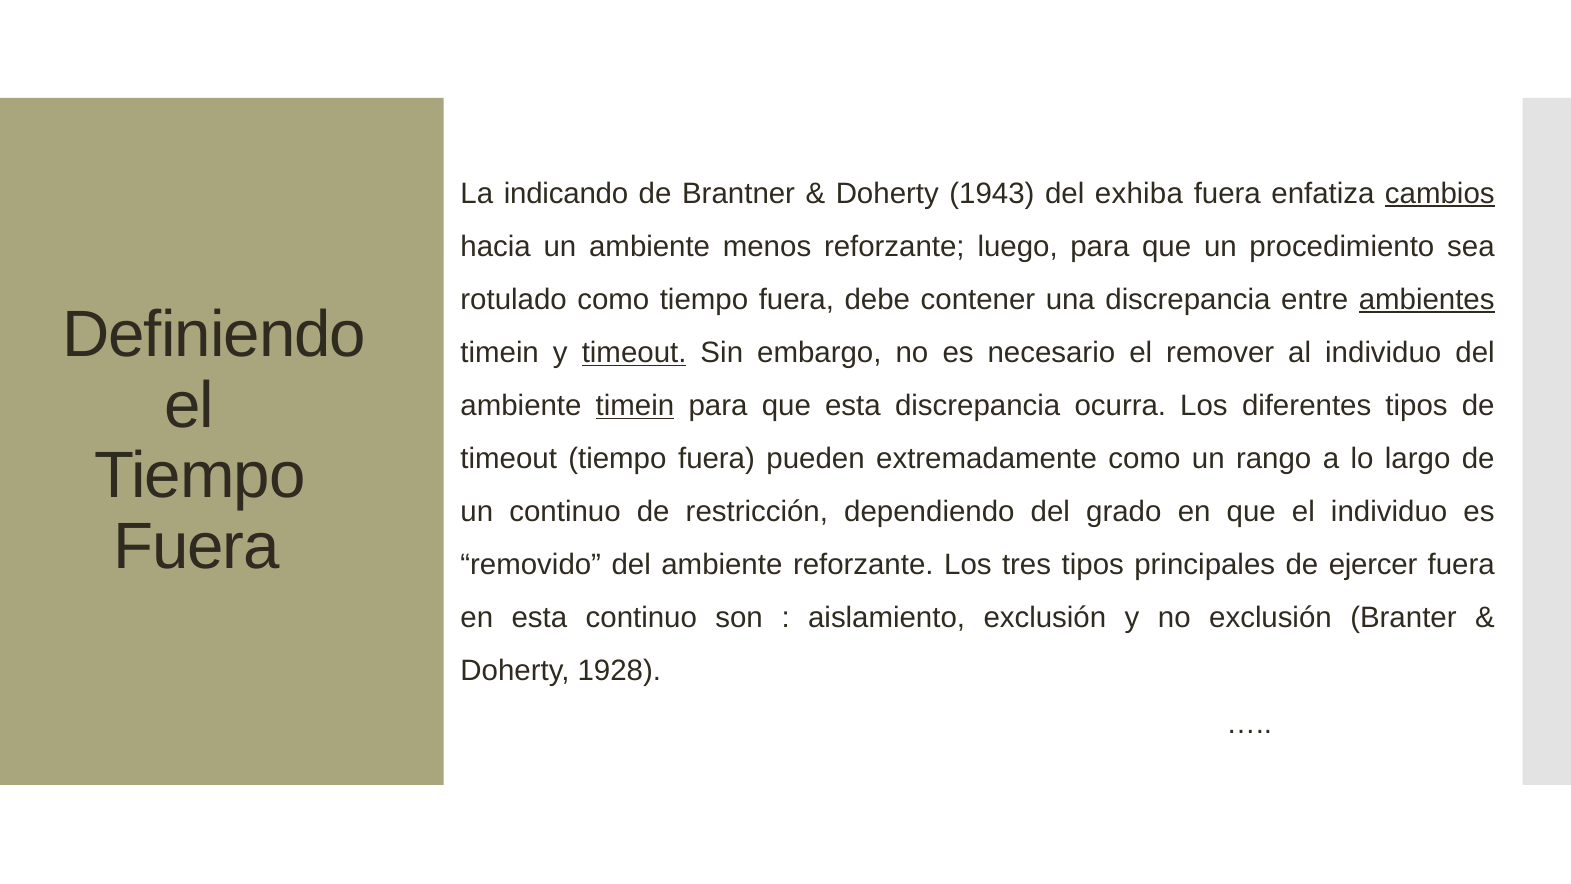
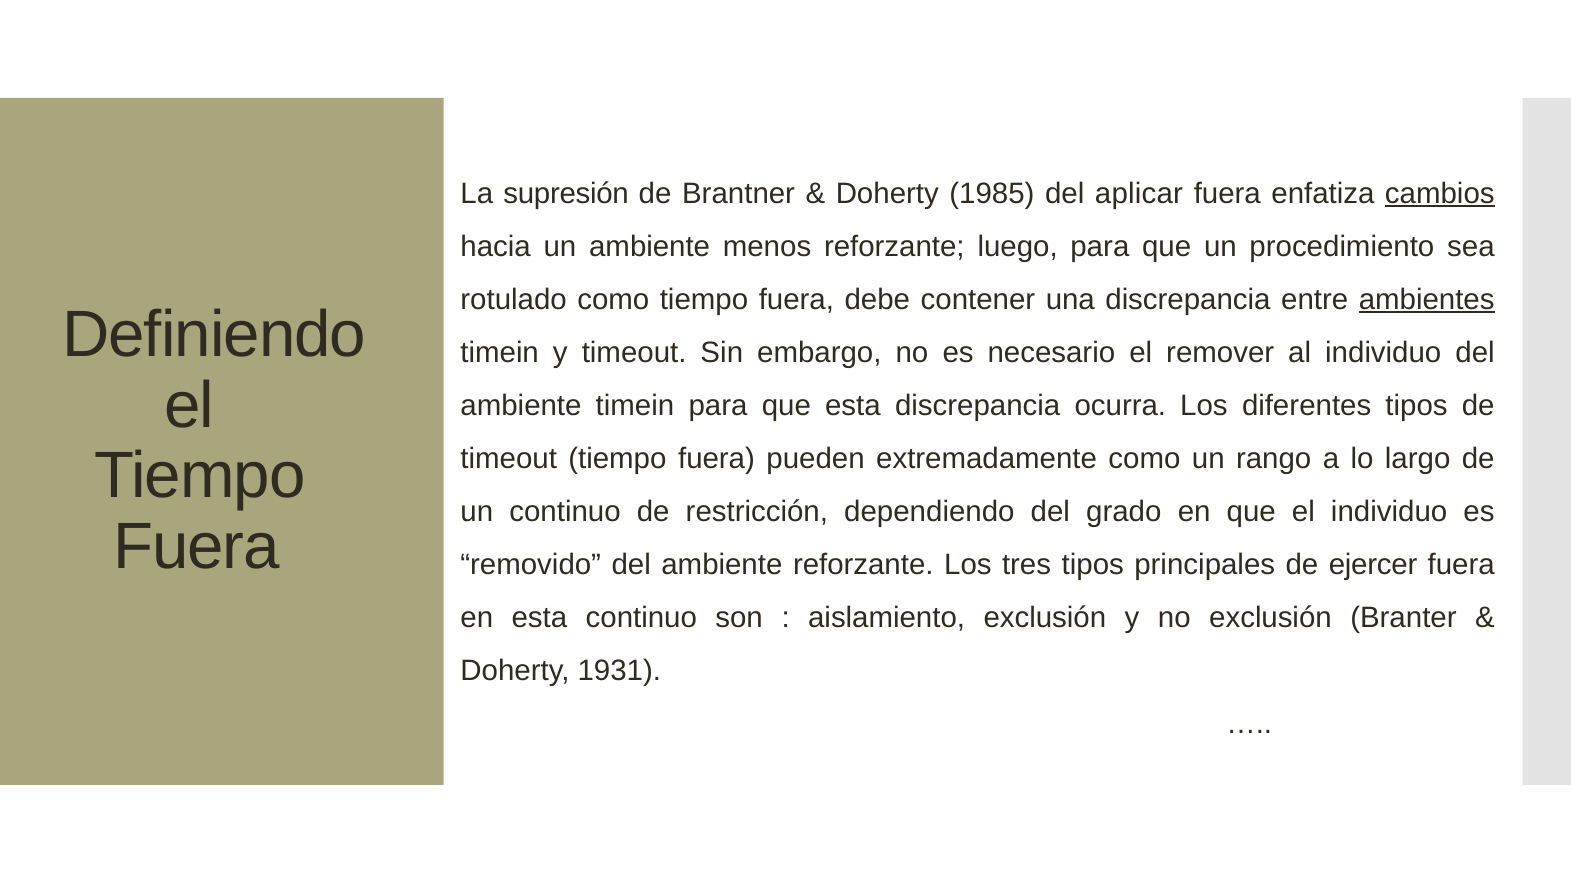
indicando: indicando -> supresión (566, 194)
1943: 1943 -> 1985 (992, 194)
exhiba: exhiba -> aplicar (1139, 194)
timeout underline: present -> none (634, 353)
timein underline: present -> none (635, 406)
1928: 1928 -> 1931 (619, 671)
